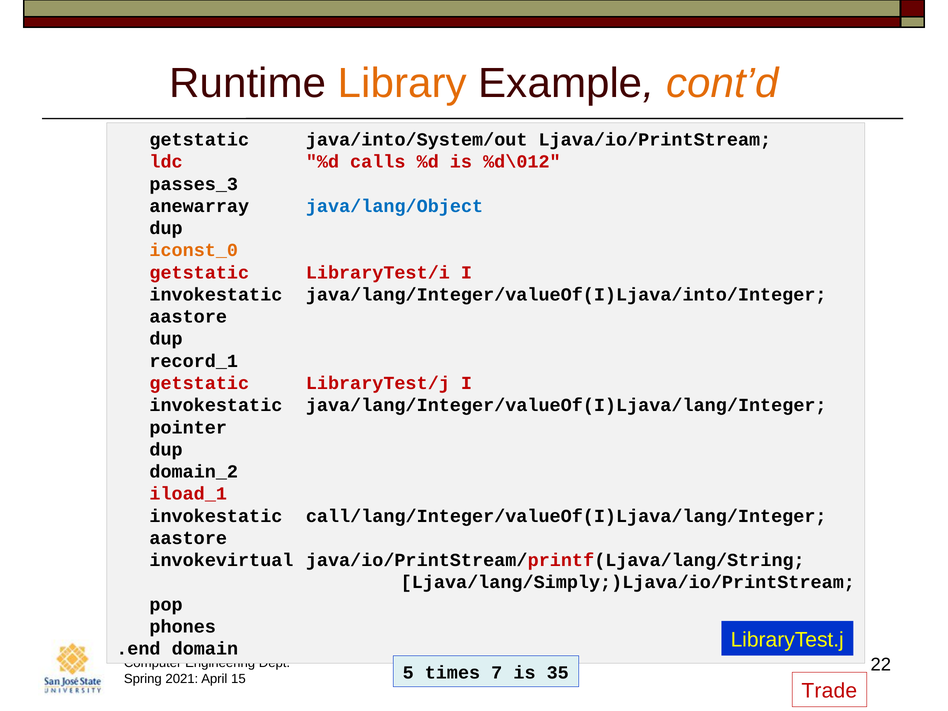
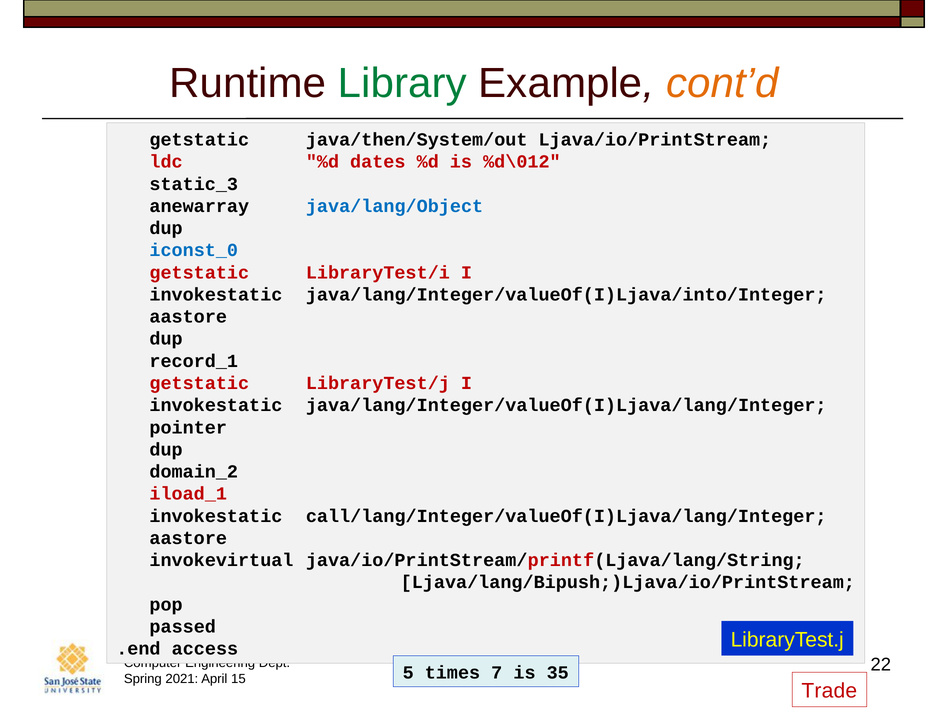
Library colour: orange -> green (402, 83)
java/into/System/out: java/into/System/out -> java/then/System/out (417, 140)
calls: calls -> dates (378, 162)
passes_3: passes_3 -> static_3 (194, 184)
iconst_0 colour: orange -> blue (194, 250)
Ljava/lang/Simply;)Ljava/io/PrintStream: Ljava/lang/Simply;)Ljava/io/PrintStream -> Ljava/lang/Bipush;)Ljava/io/PrintStream (628, 582)
phones: phones -> passed (183, 627)
domain: domain -> access (205, 649)
